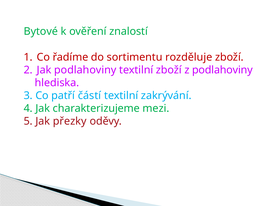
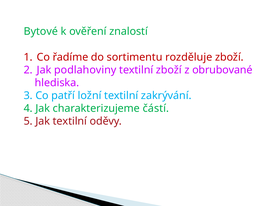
z podlahoviny: podlahoviny -> obrubované (222, 70)
částí: částí -> ložní (90, 96)
mezi: mezi -> částí (156, 109)
Jak přezky: přezky -> textilní (70, 121)
